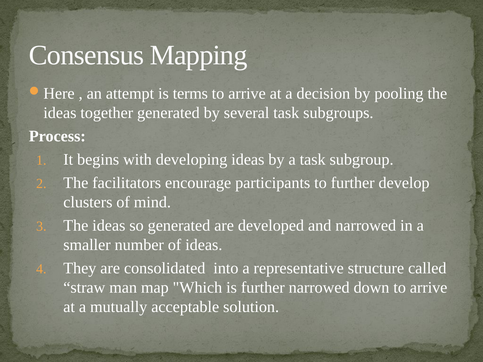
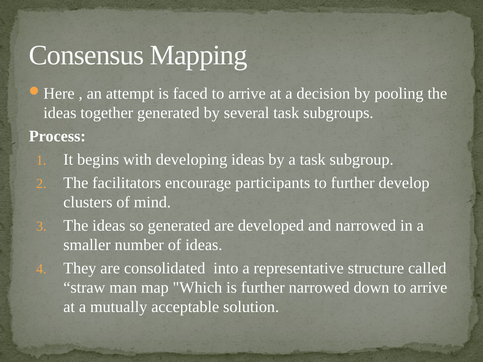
terms: terms -> faced (190, 94)
